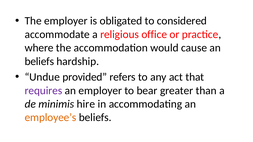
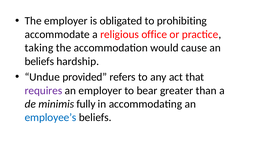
considered: considered -> prohibiting (182, 21)
where: where -> taking (39, 48)
hire: hire -> fully (86, 104)
employee’s colour: orange -> blue (51, 118)
